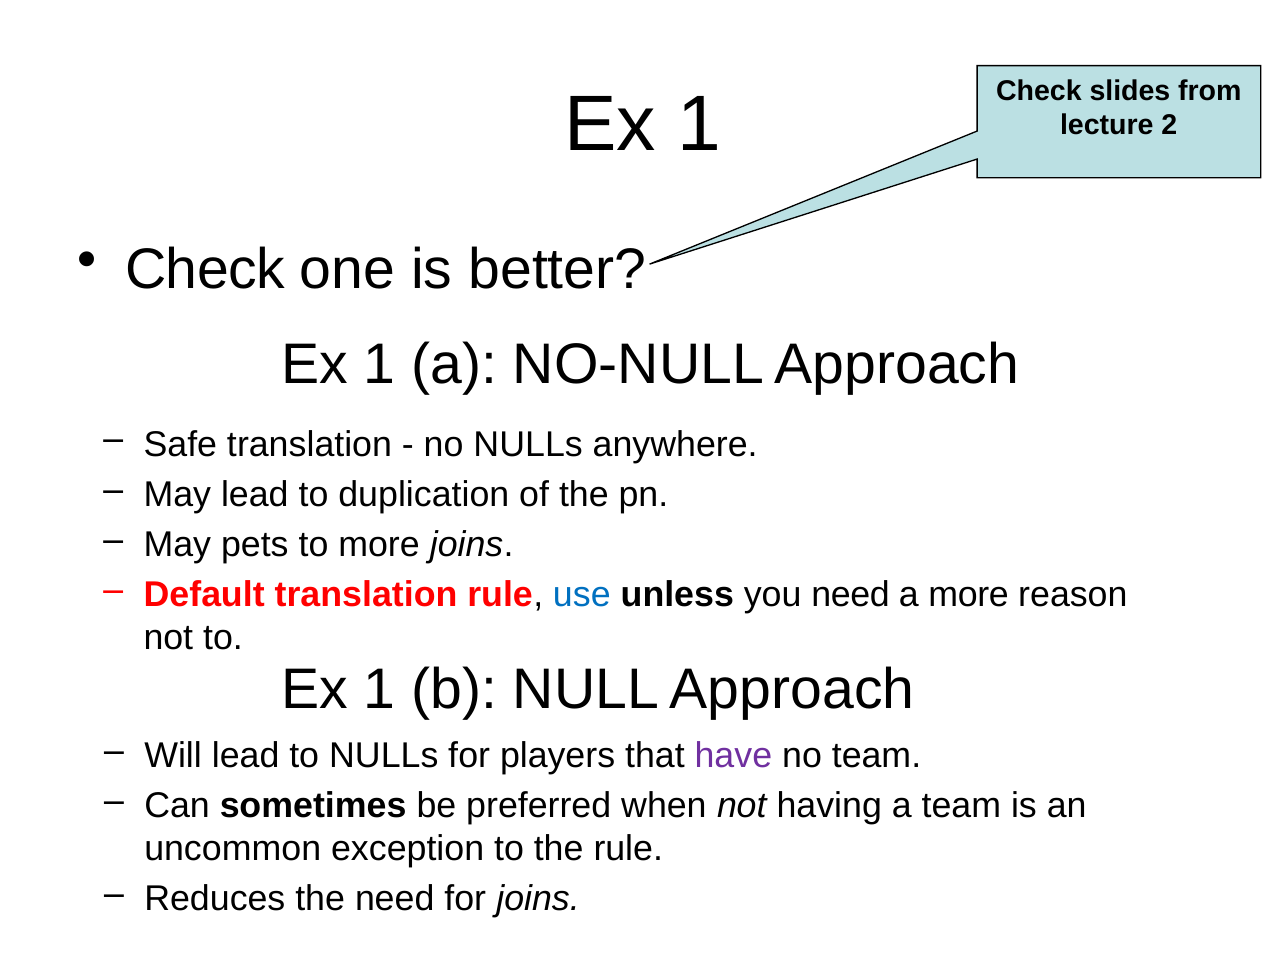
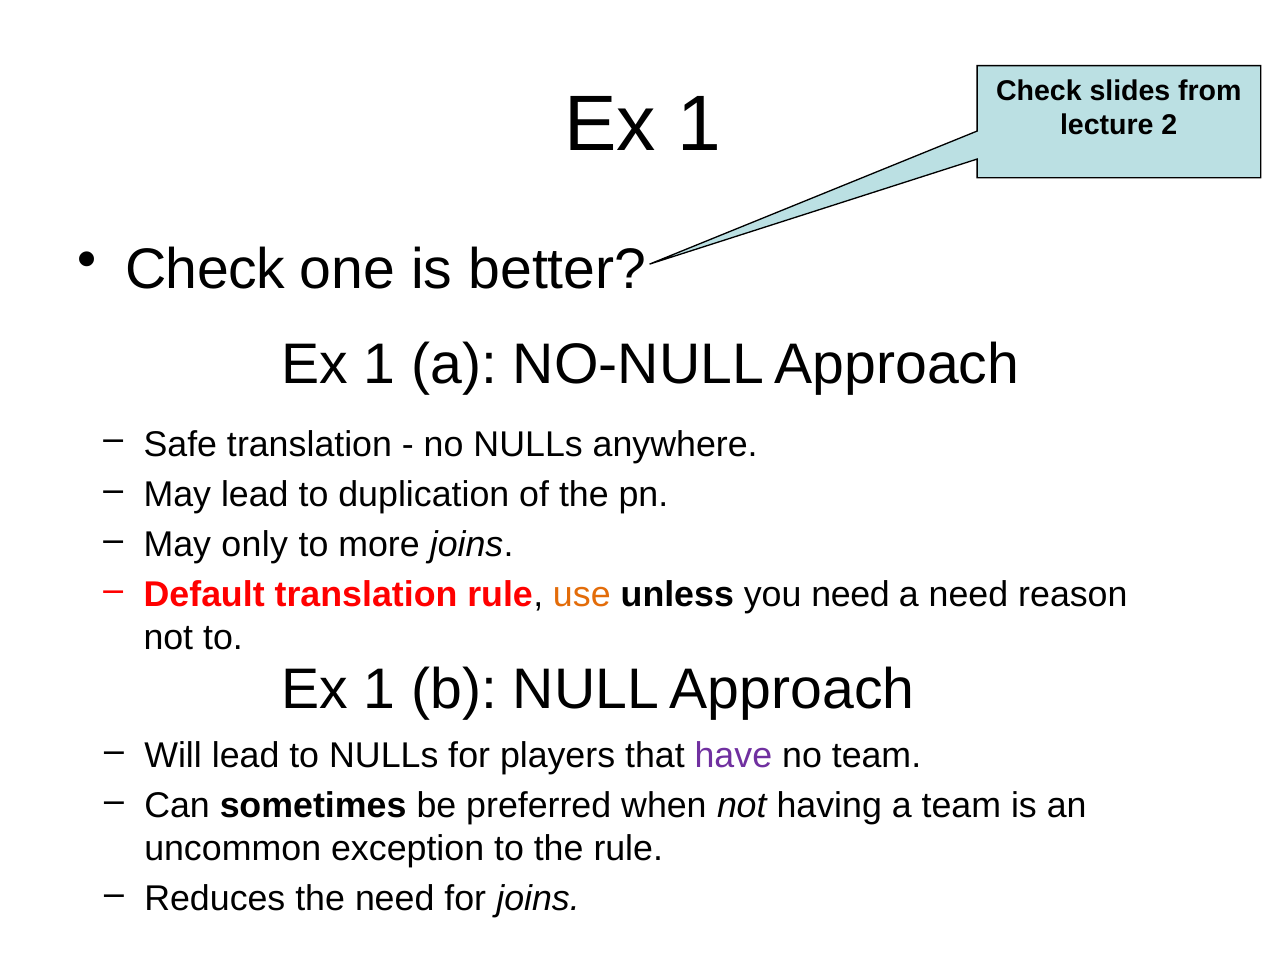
pets: pets -> only (255, 545)
use colour: blue -> orange (582, 595)
a more: more -> need (968, 595)
